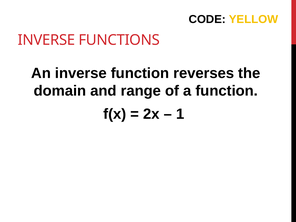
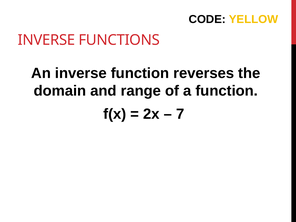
1: 1 -> 7 (180, 114)
